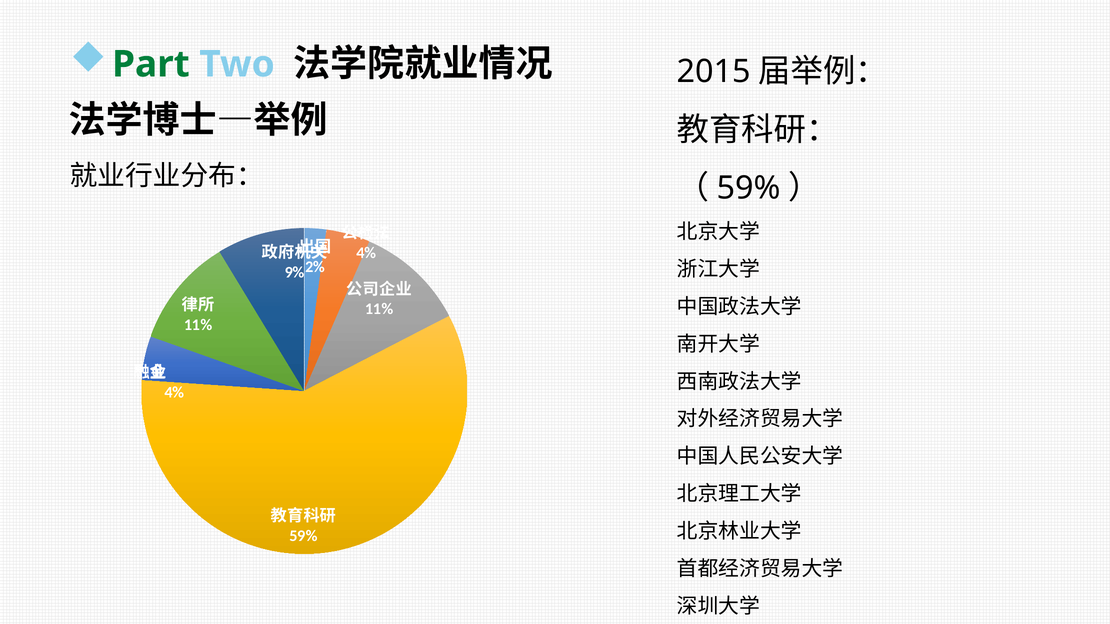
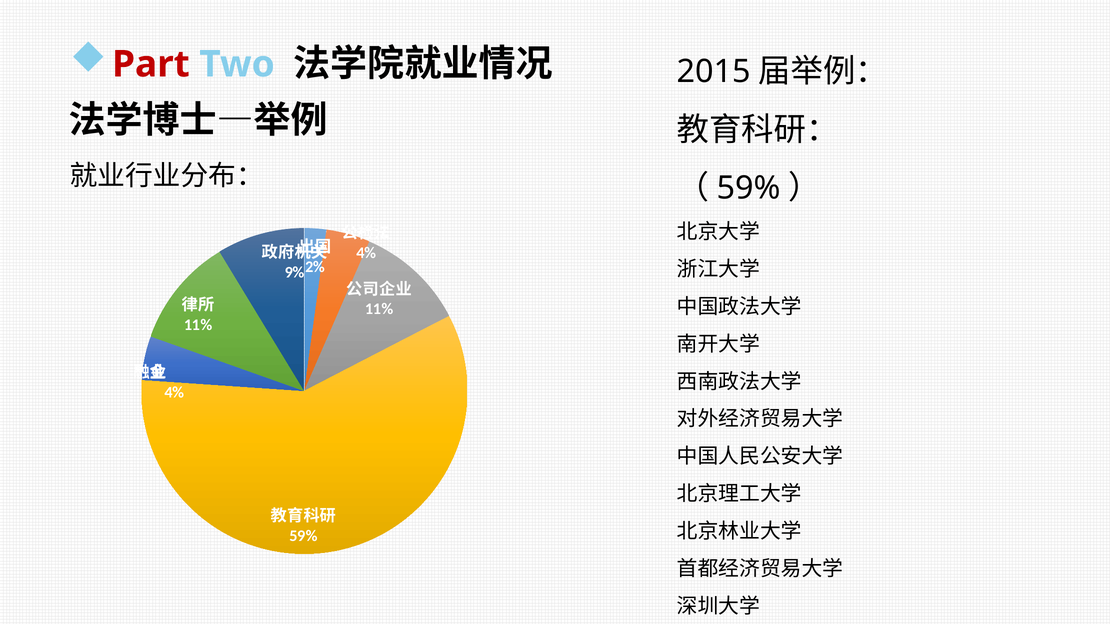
Part colour: green -> red (151, 64)
